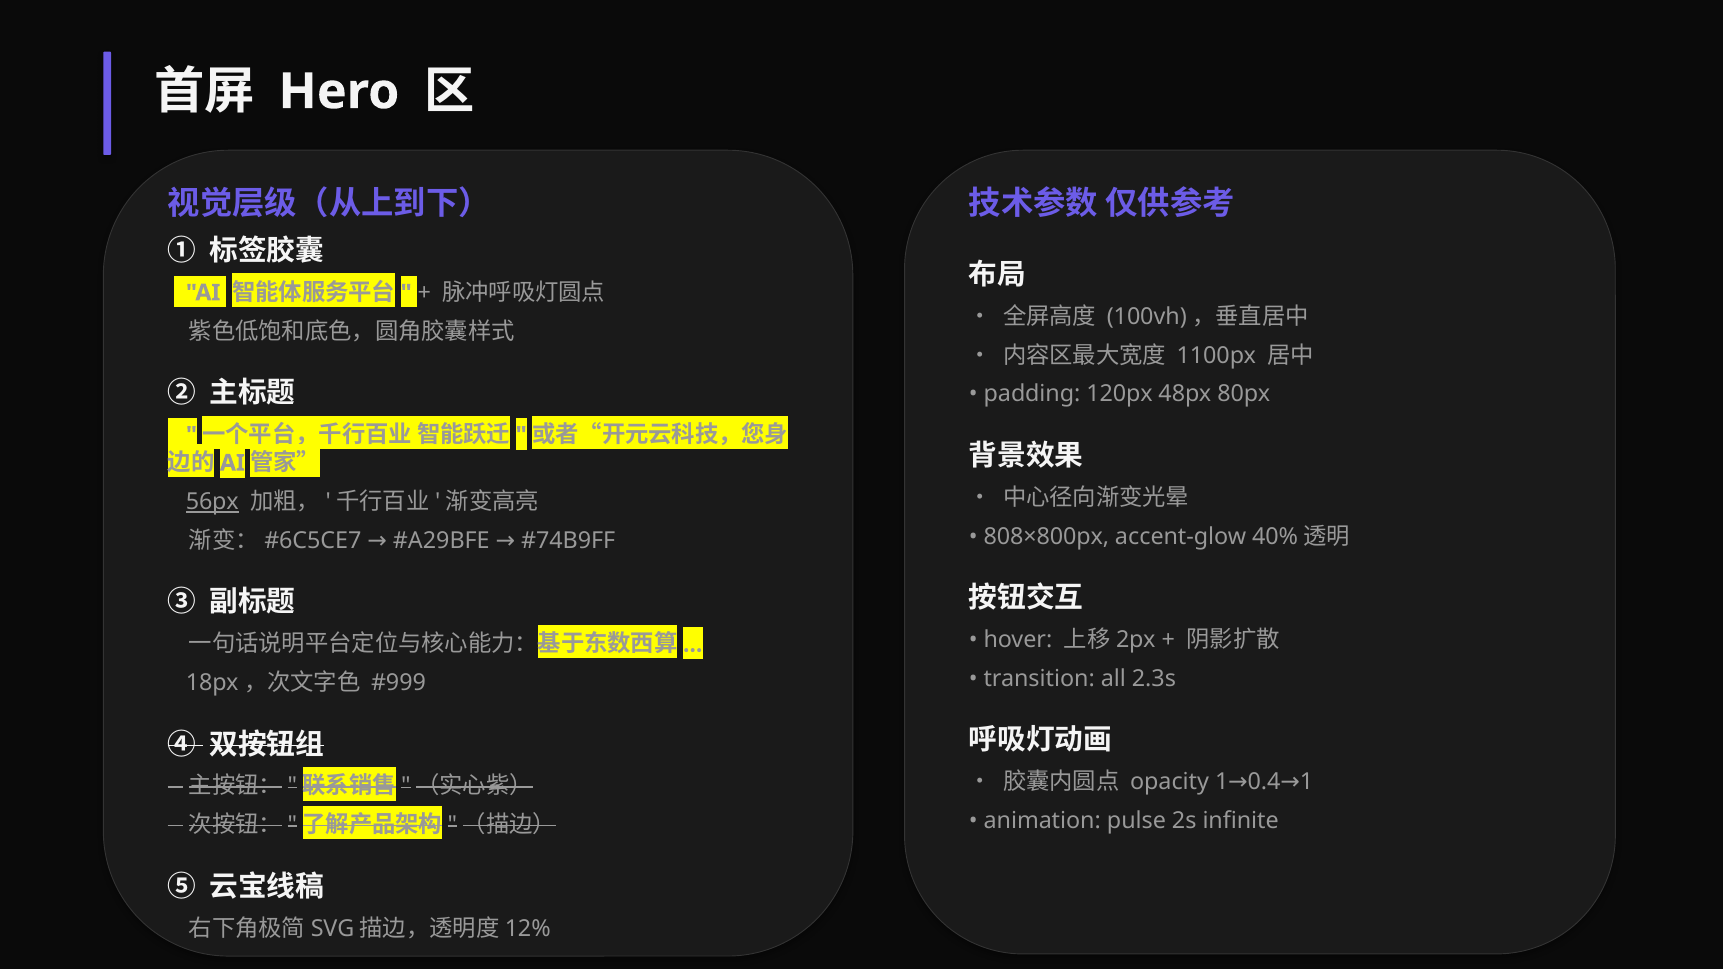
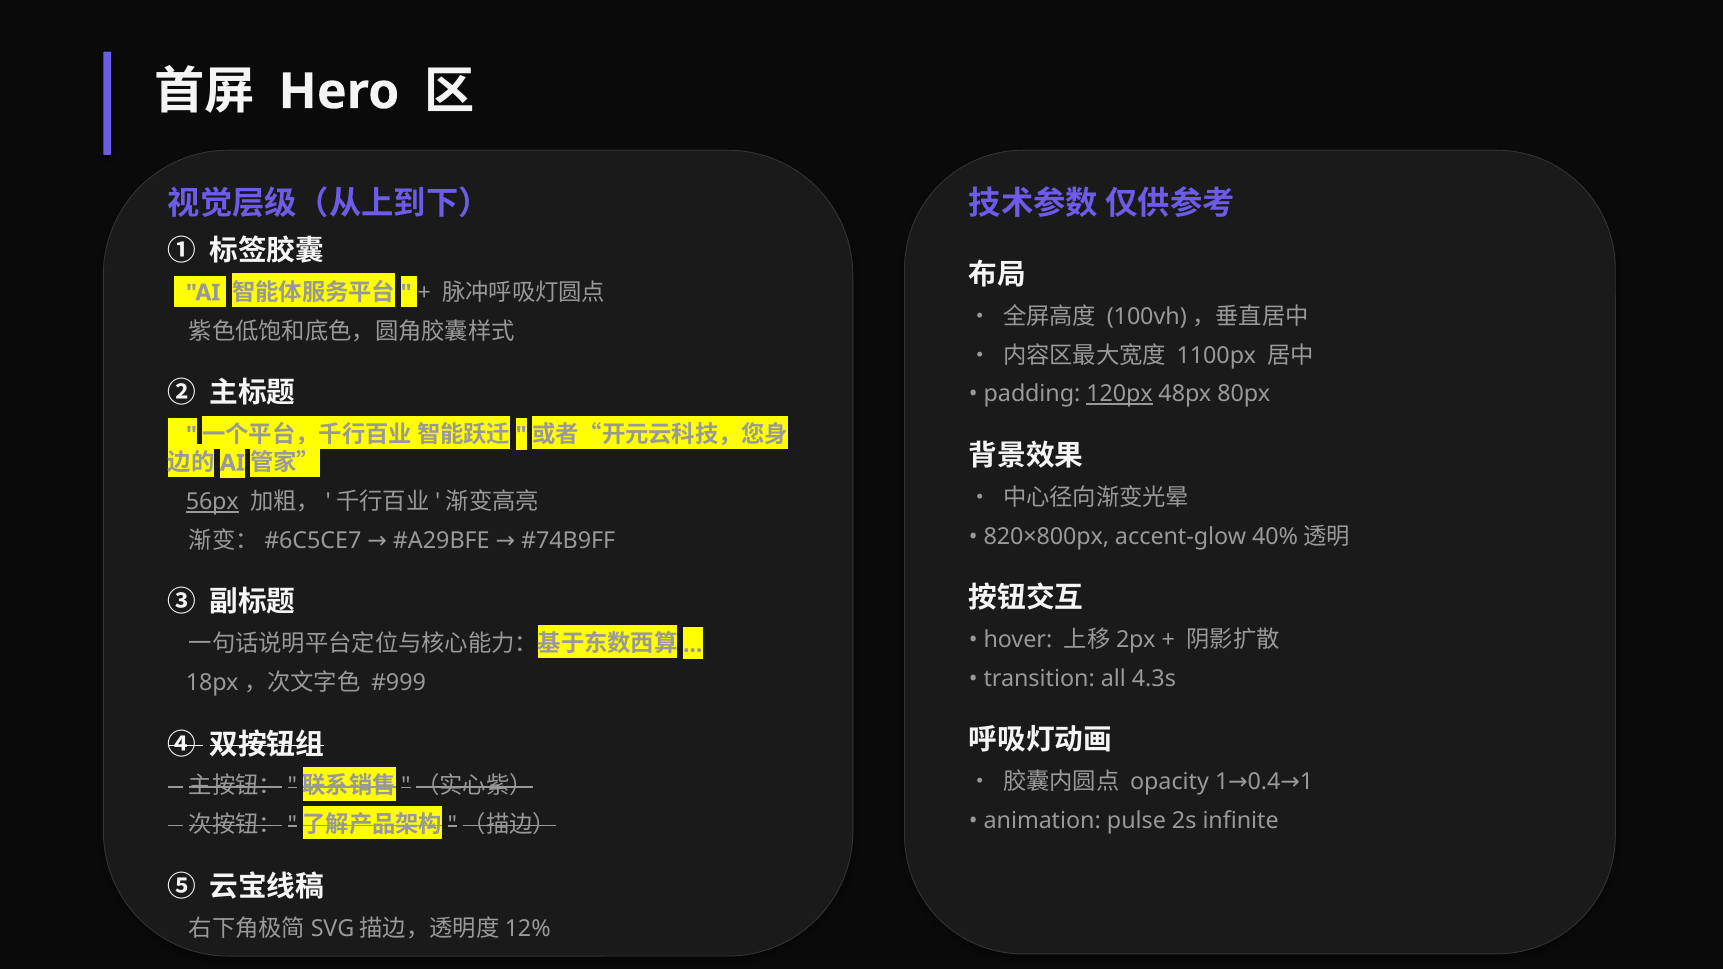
120px underline: none -> present (1119, 394)
808×800px: 808×800px -> 820×800px (1046, 536)
2.3s: 2.3s -> 4.3s (1154, 679)
